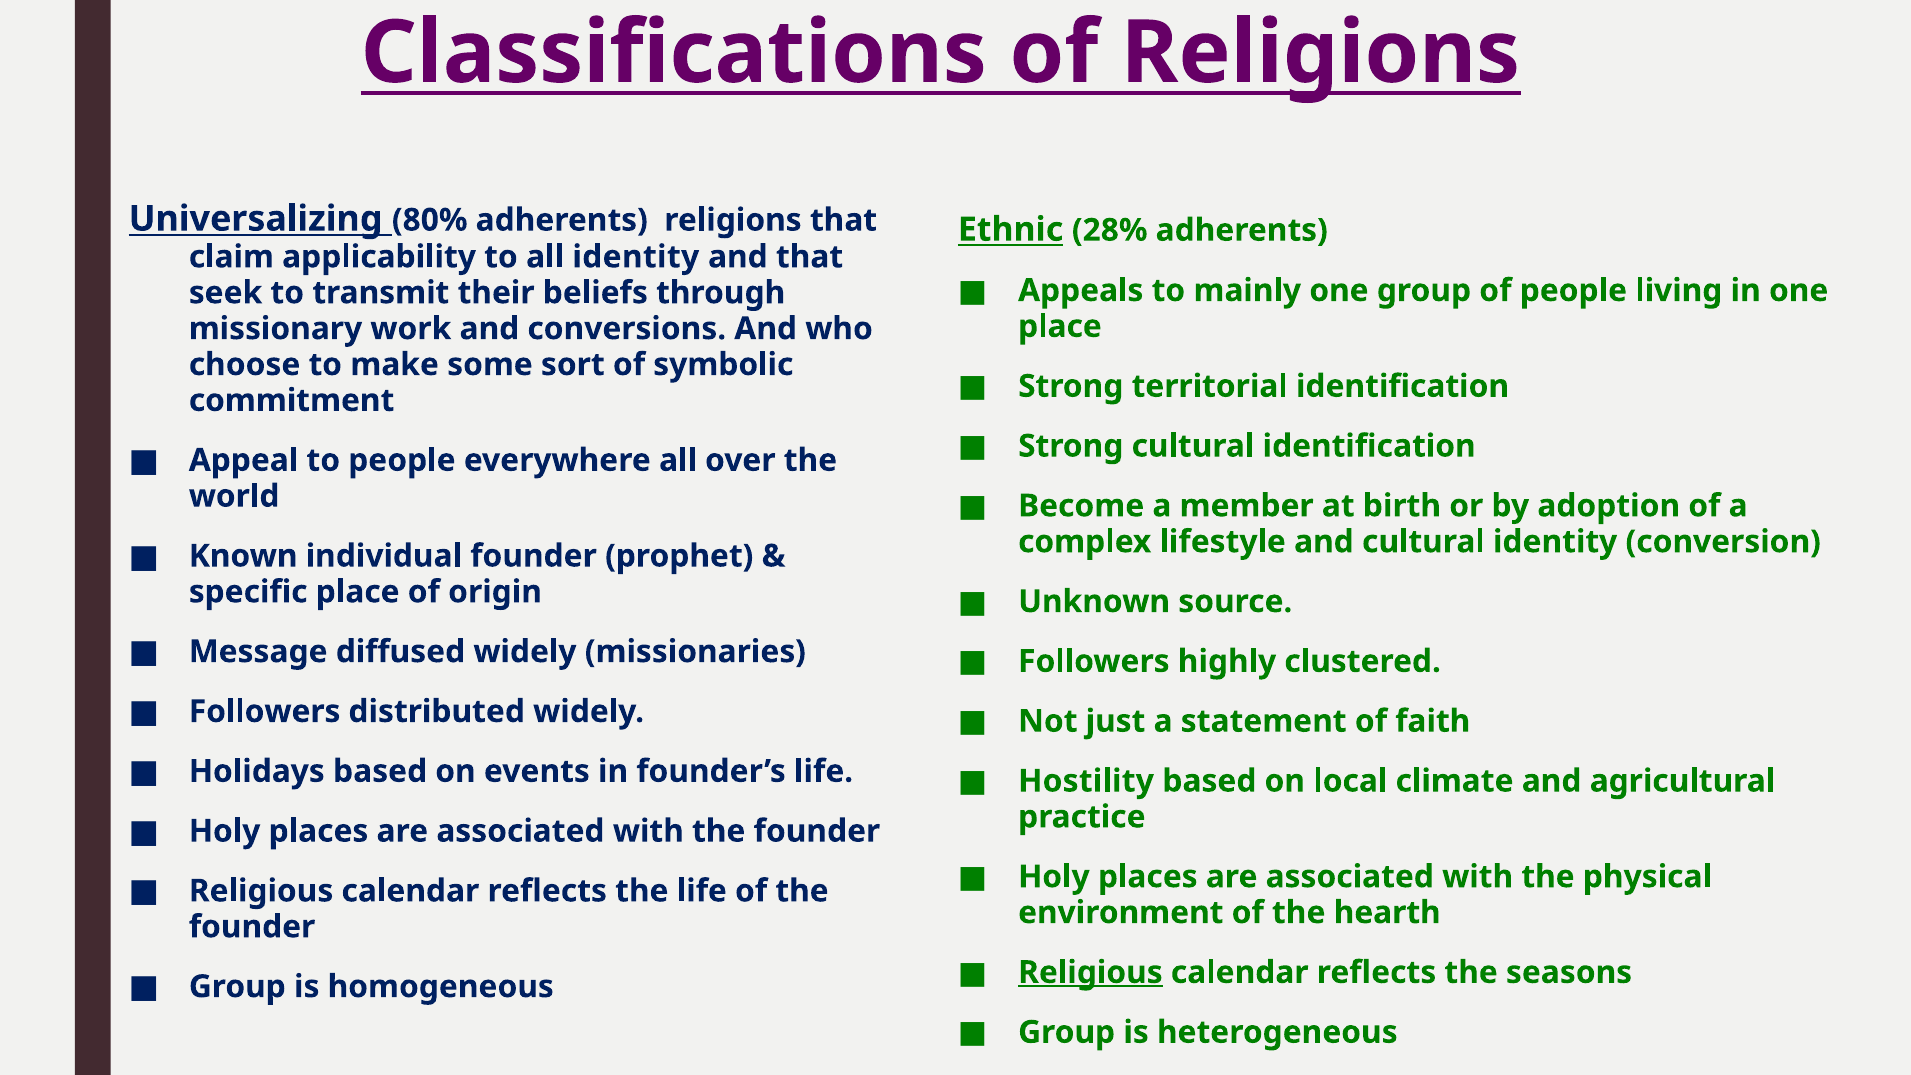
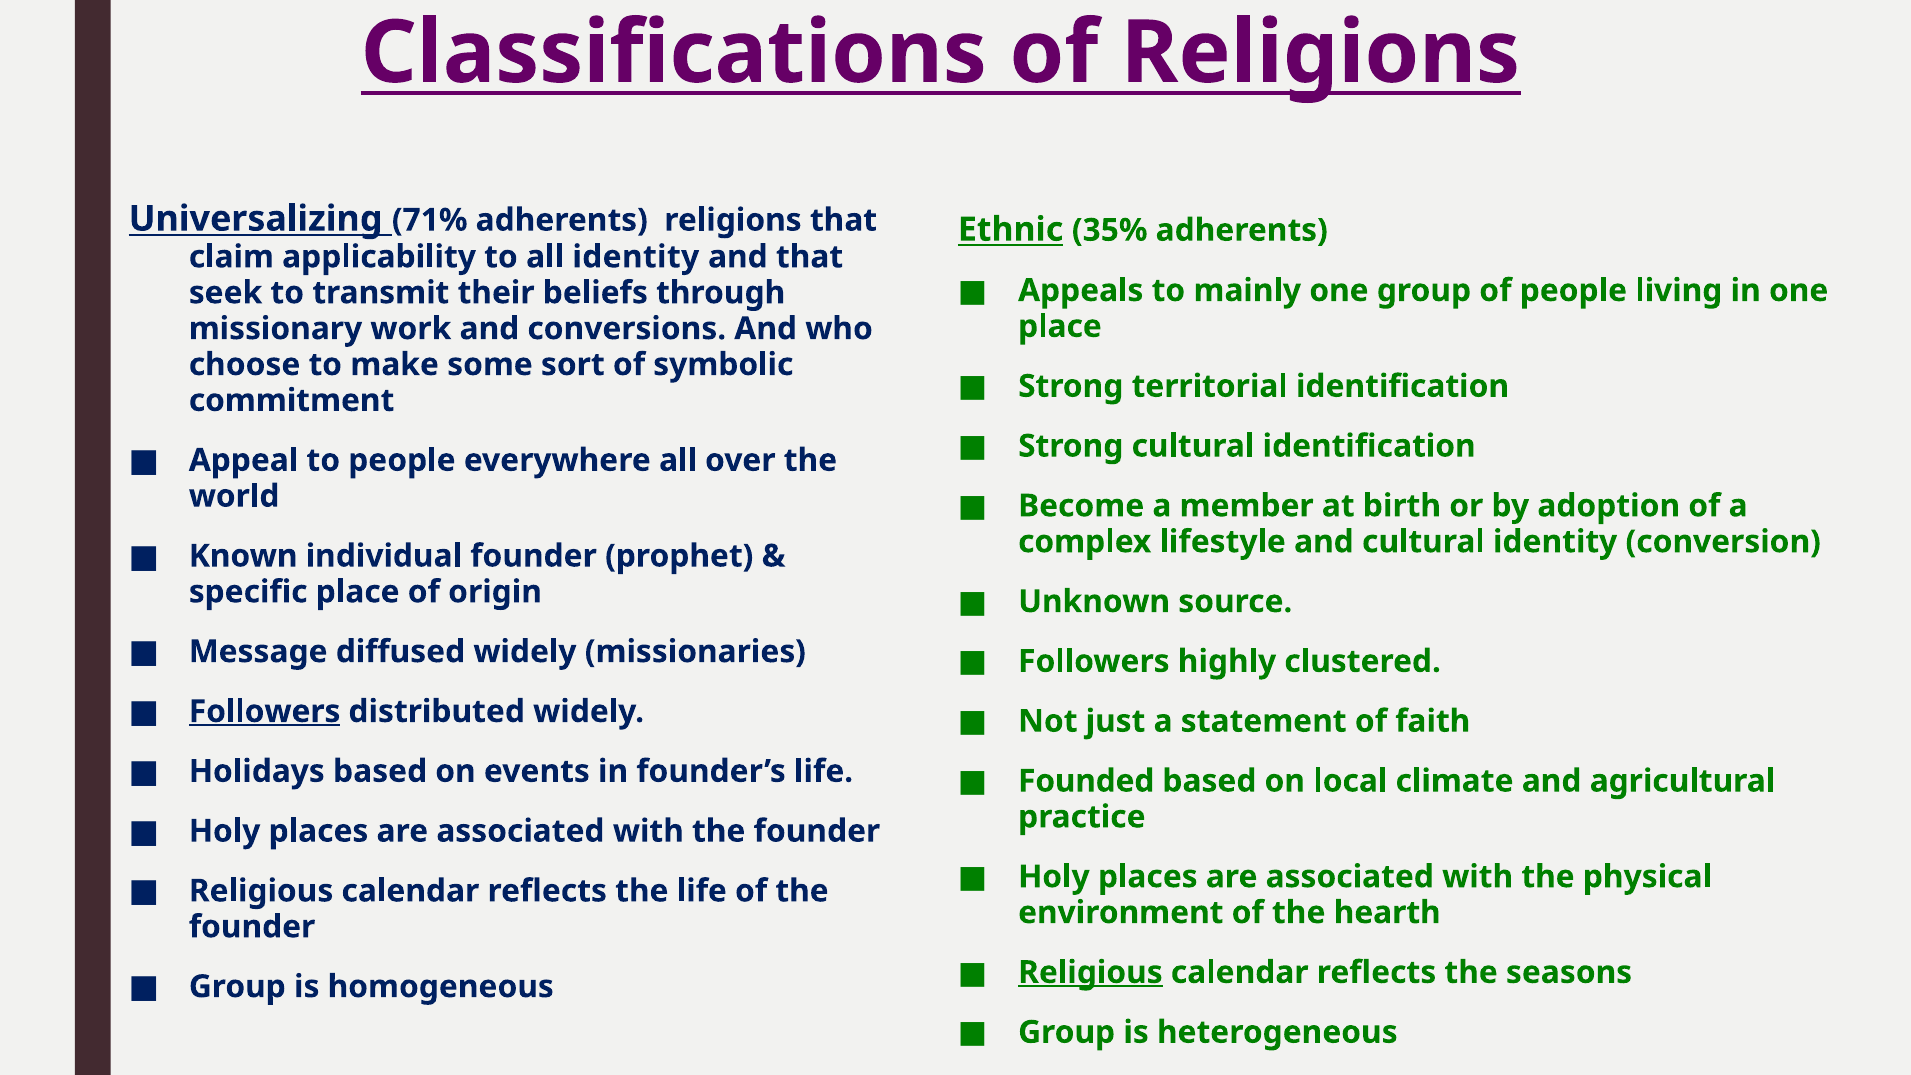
80%: 80% -> 71% (430, 220)
28%: 28% -> 35% (1110, 230)
Followers underline: none -> present (265, 711)
Hostility: Hostility -> Founded (1086, 781)
